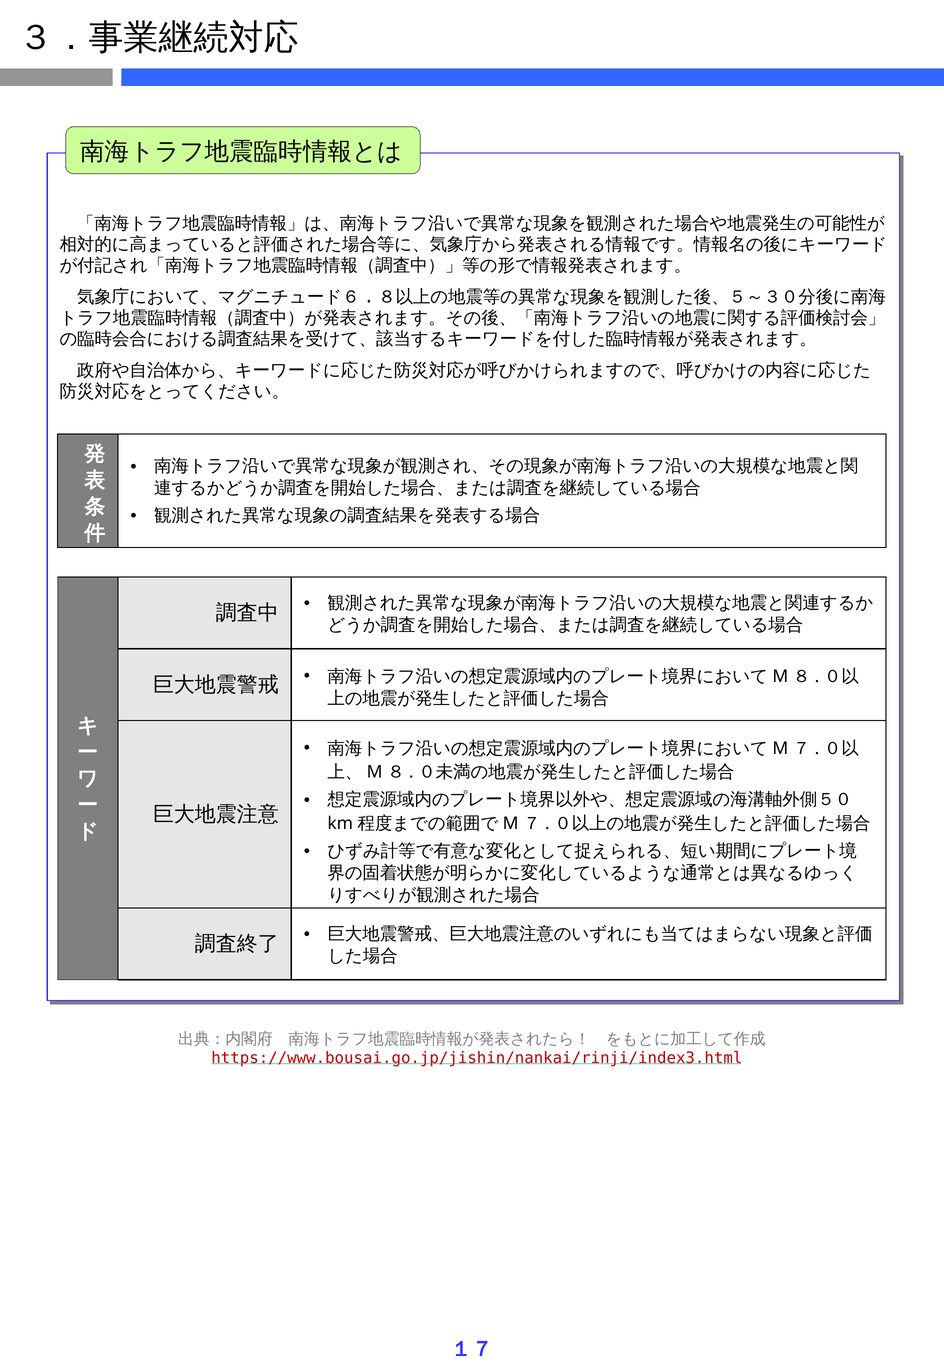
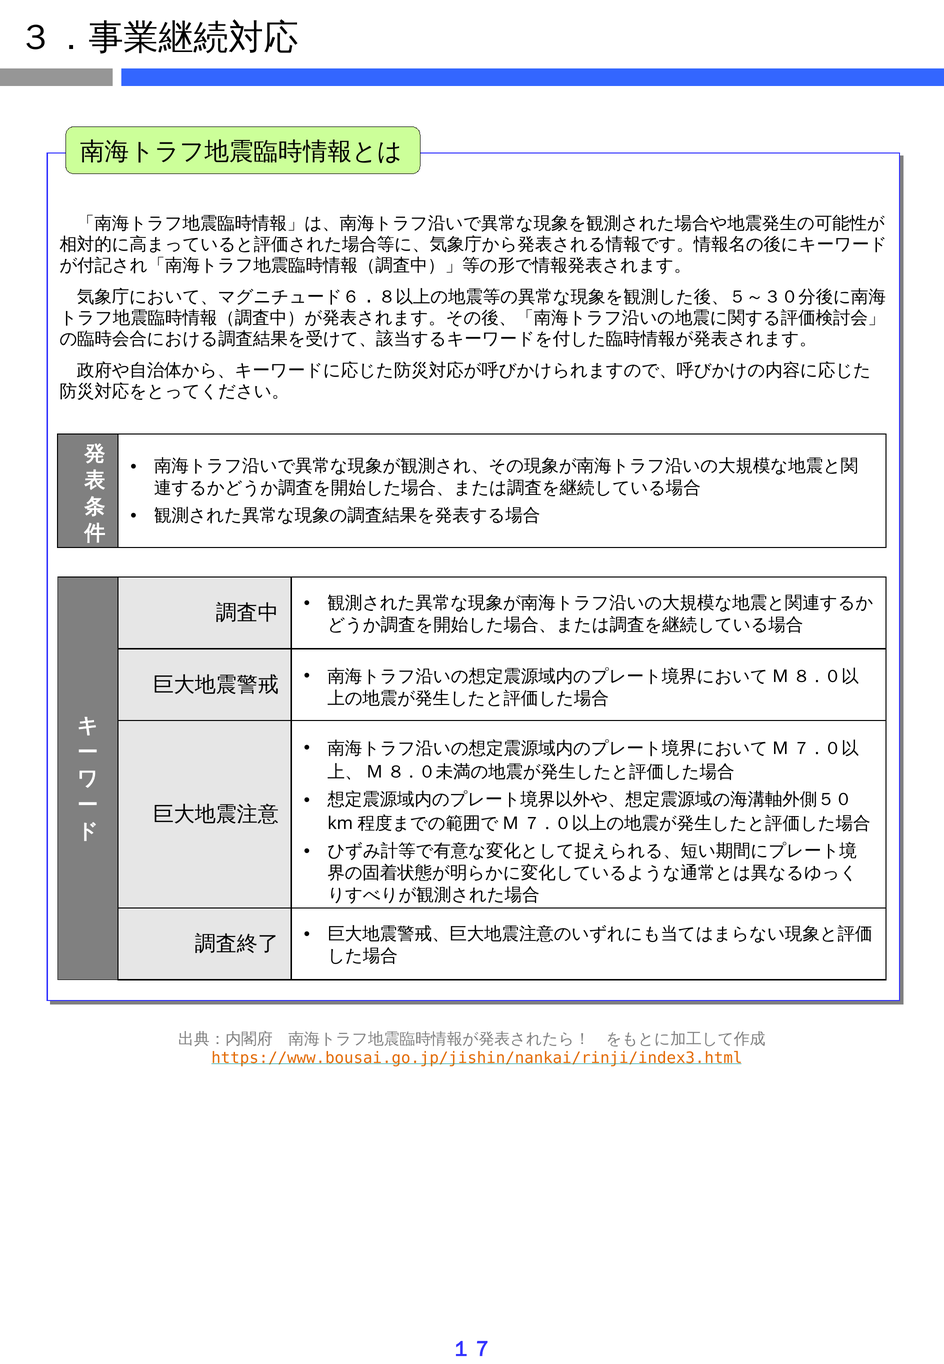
https://www.bousai.go.jp/jishin/nankai/rinji/index3.html colour: red -> orange (477, 1058)
